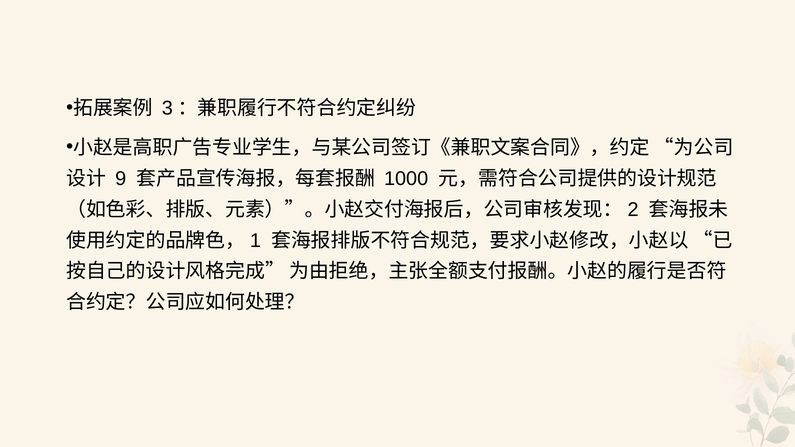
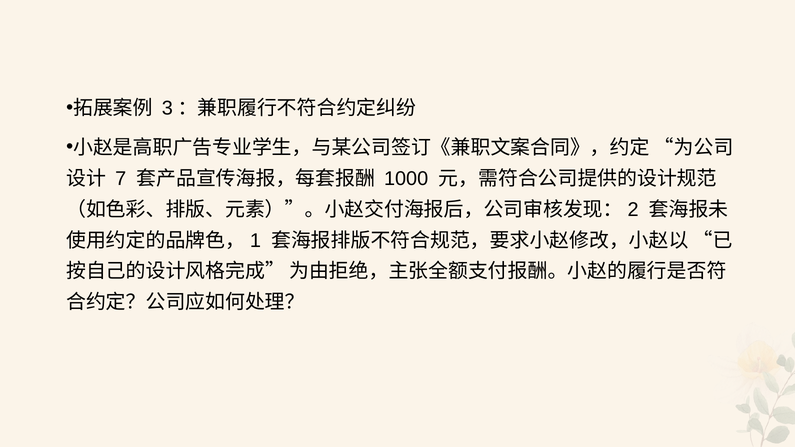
9: 9 -> 7 (121, 179)
